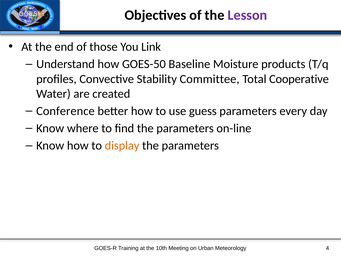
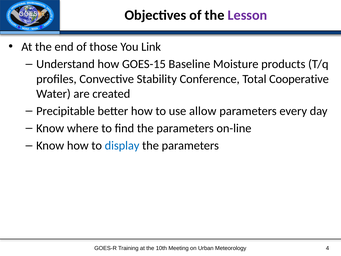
GOES-50: GOES-50 -> GOES-15 (144, 64)
Committee: Committee -> Conference (210, 79)
Conference: Conference -> Precipitable (66, 111)
guess: guess -> allow (203, 111)
display colour: orange -> blue (122, 145)
